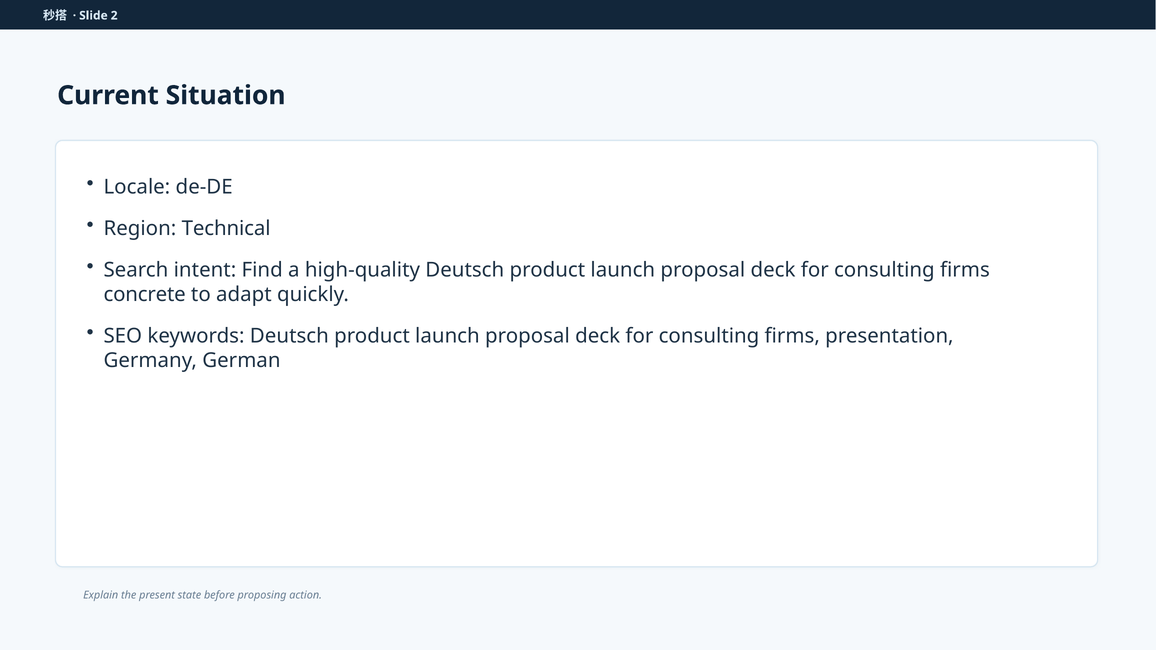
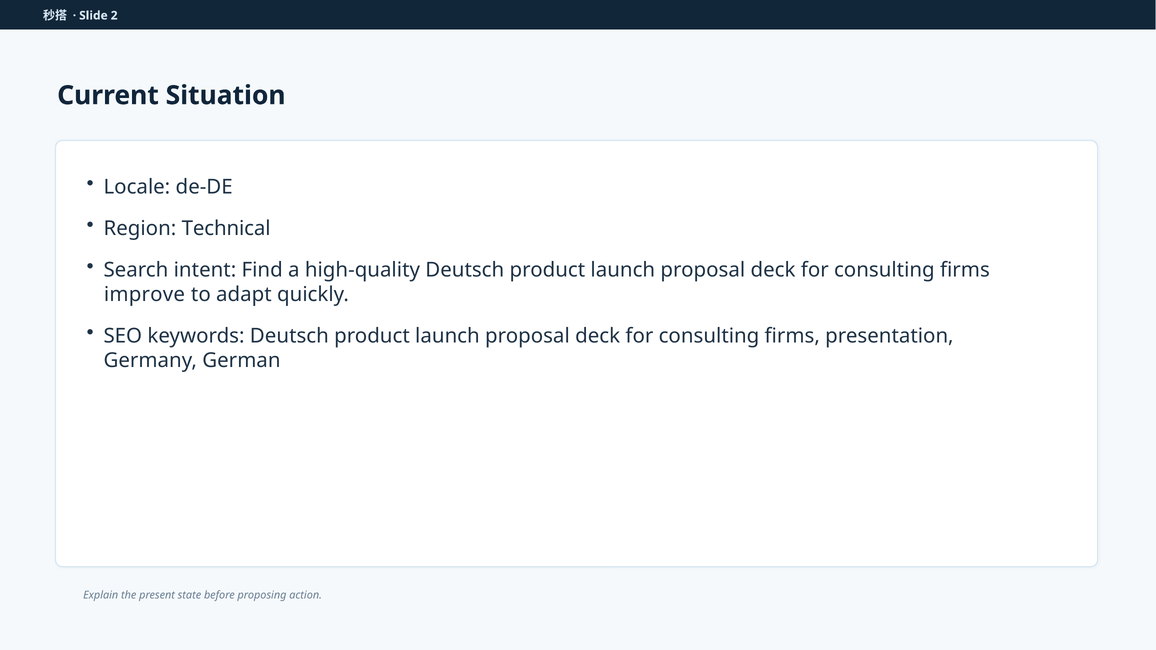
concrete: concrete -> improve (144, 295)
